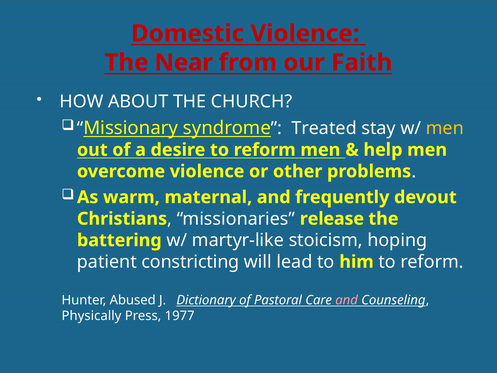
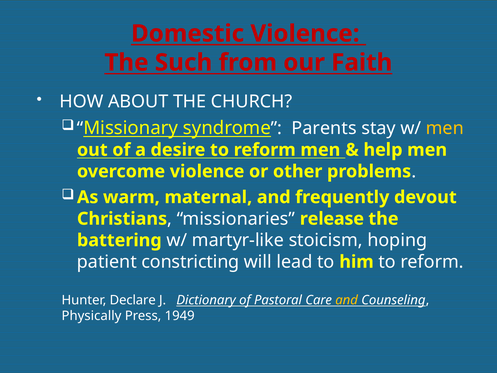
Near: Near -> Such (184, 63)
Treated: Treated -> Parents (324, 128)
Abused: Abused -> Declare (133, 300)
and colour: pink -> yellow (347, 300)
1977: 1977 -> 1949 (180, 316)
